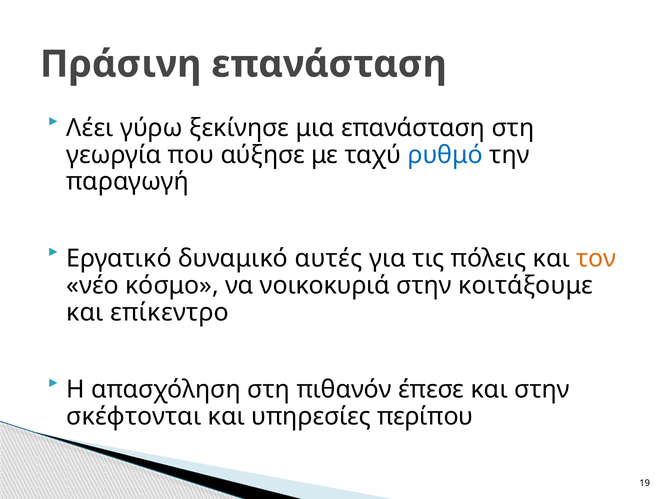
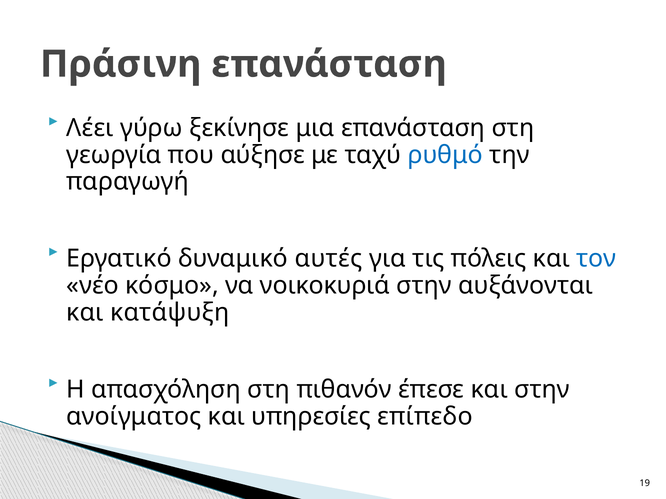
τον colour: orange -> blue (596, 259)
κοιτάξουμε: κοιτάξουμε -> αυξάνονται (526, 286)
επίκεντρο: επίκεντρο -> κατάψυξη (170, 313)
σκέφτονται: σκέφτονται -> ανοίγματος (134, 417)
περίπου: περίπου -> επίπεδο (425, 417)
